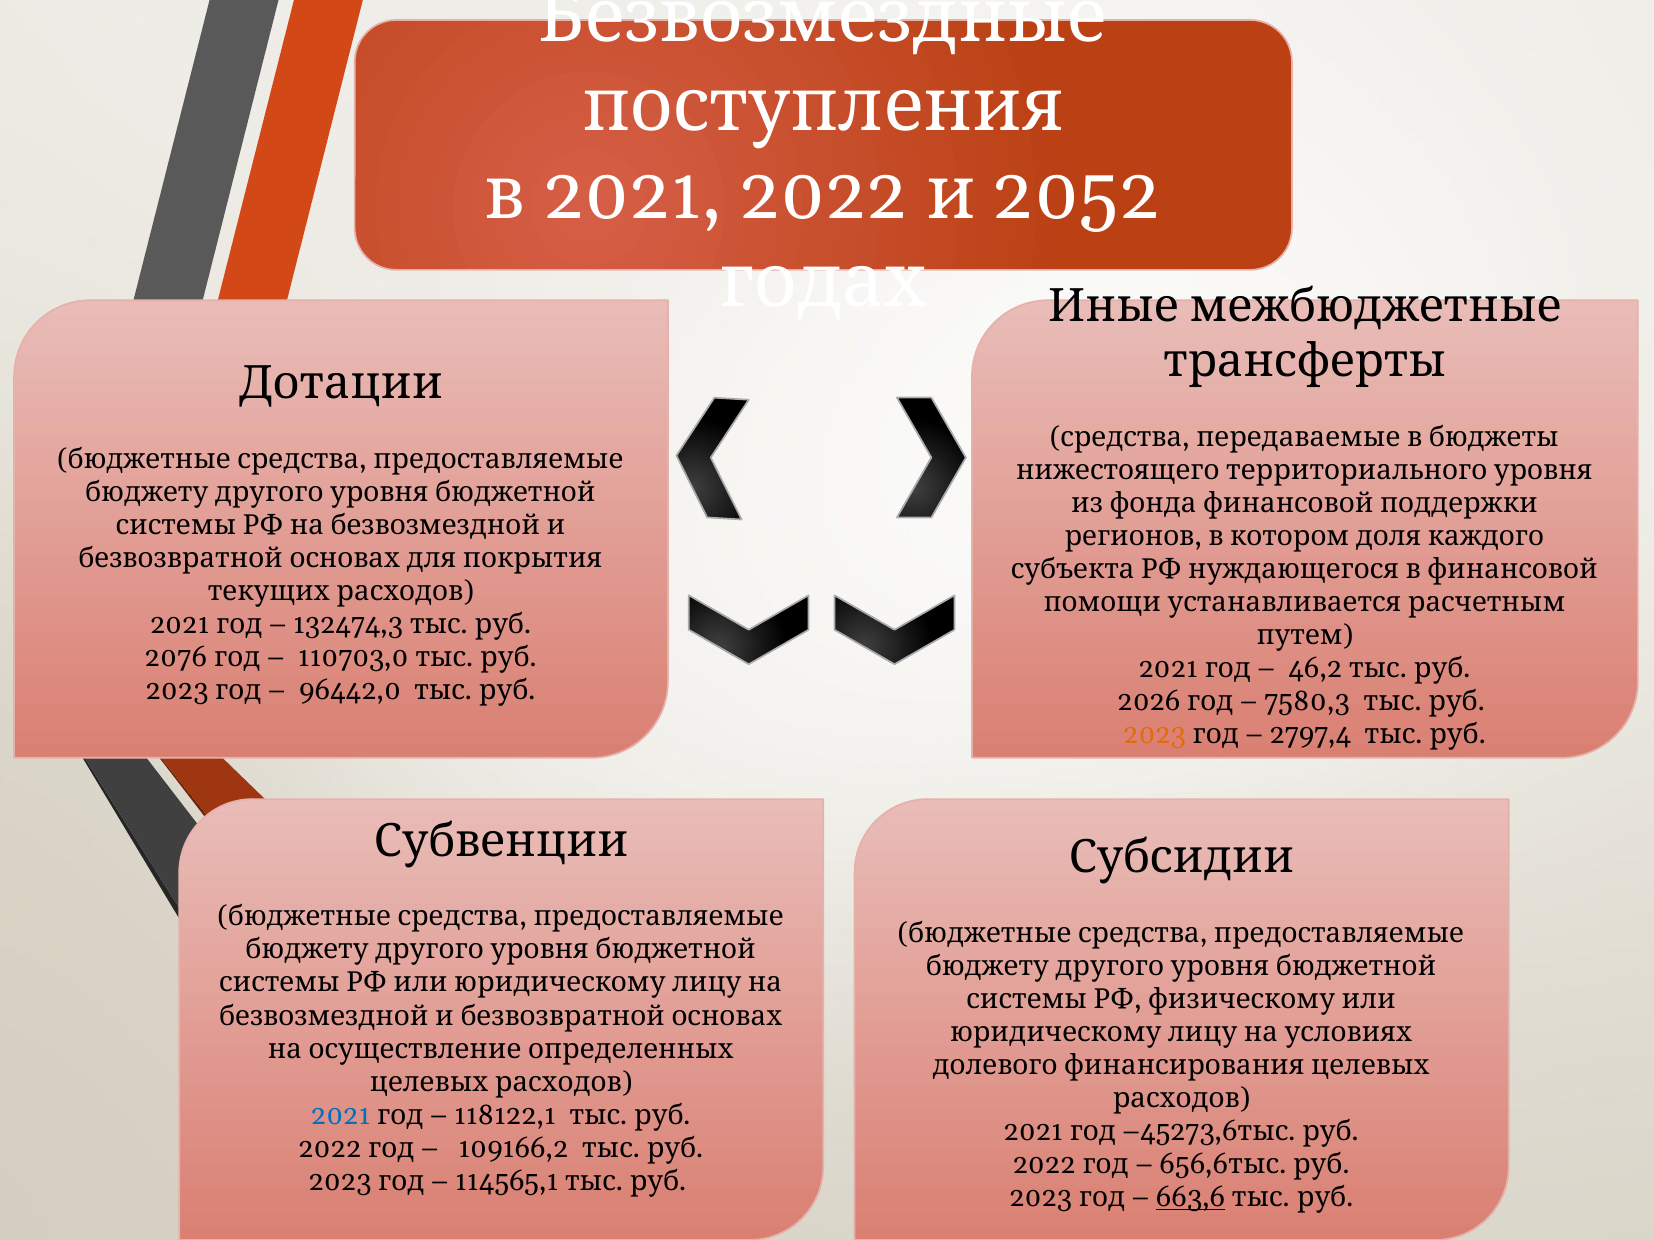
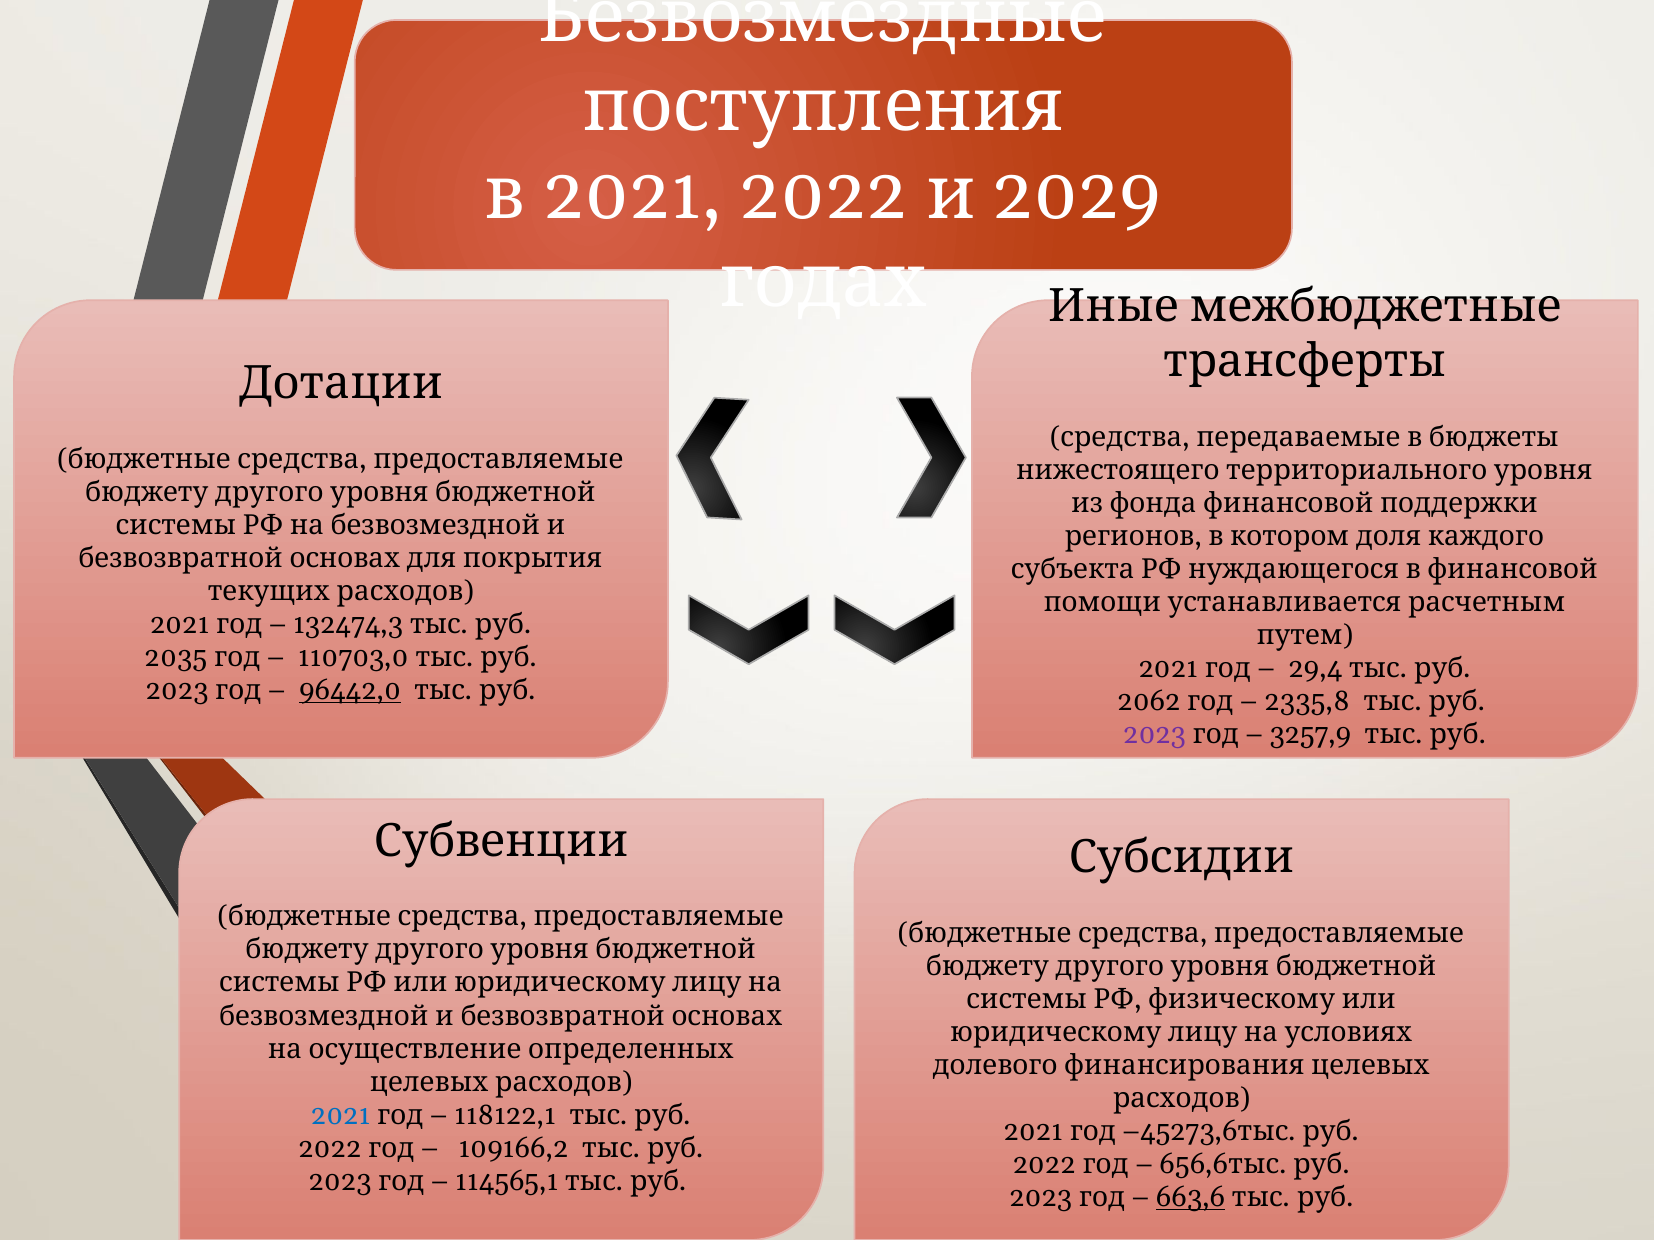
2052: 2052 -> 2029 (1077, 194)
2076: 2076 -> 2035 (176, 658)
46,2: 46,2 -> 29,4 (1315, 669)
96442,0 underline: none -> present (350, 691)
2026: 2026 -> 2062 (1149, 702)
7580,3: 7580,3 -> 2335,8 (1307, 702)
2023 colour: orange -> purple (1155, 735)
2797,4: 2797,4 -> 3257,9 (1310, 735)
